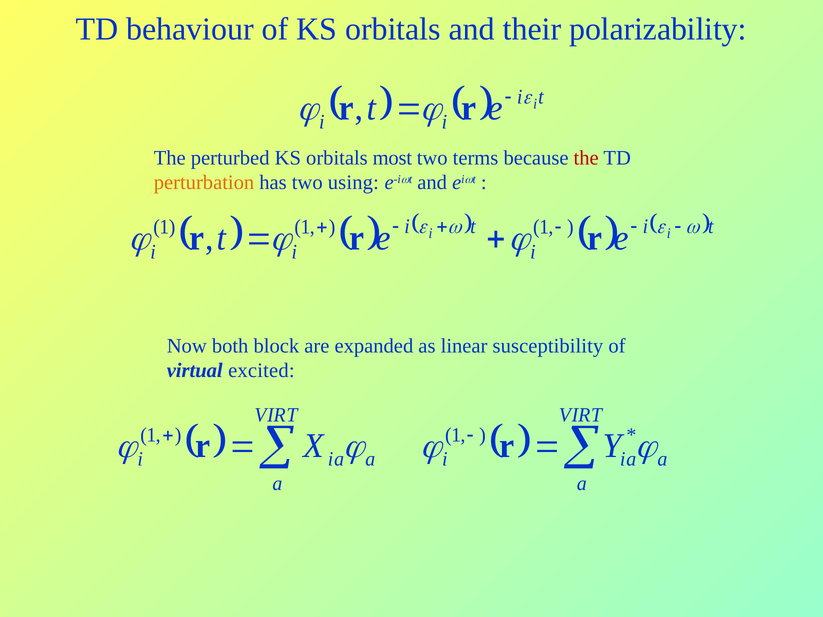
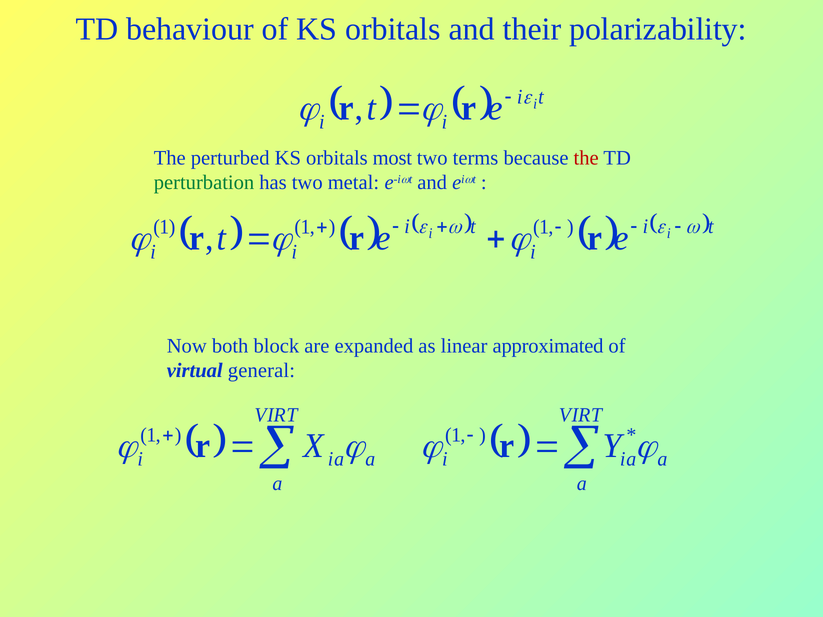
perturbation colour: orange -> green (204, 183)
using: using -> metal (353, 183)
susceptibility: susceptibility -> approximated (548, 346)
excited: excited -> general (261, 371)
